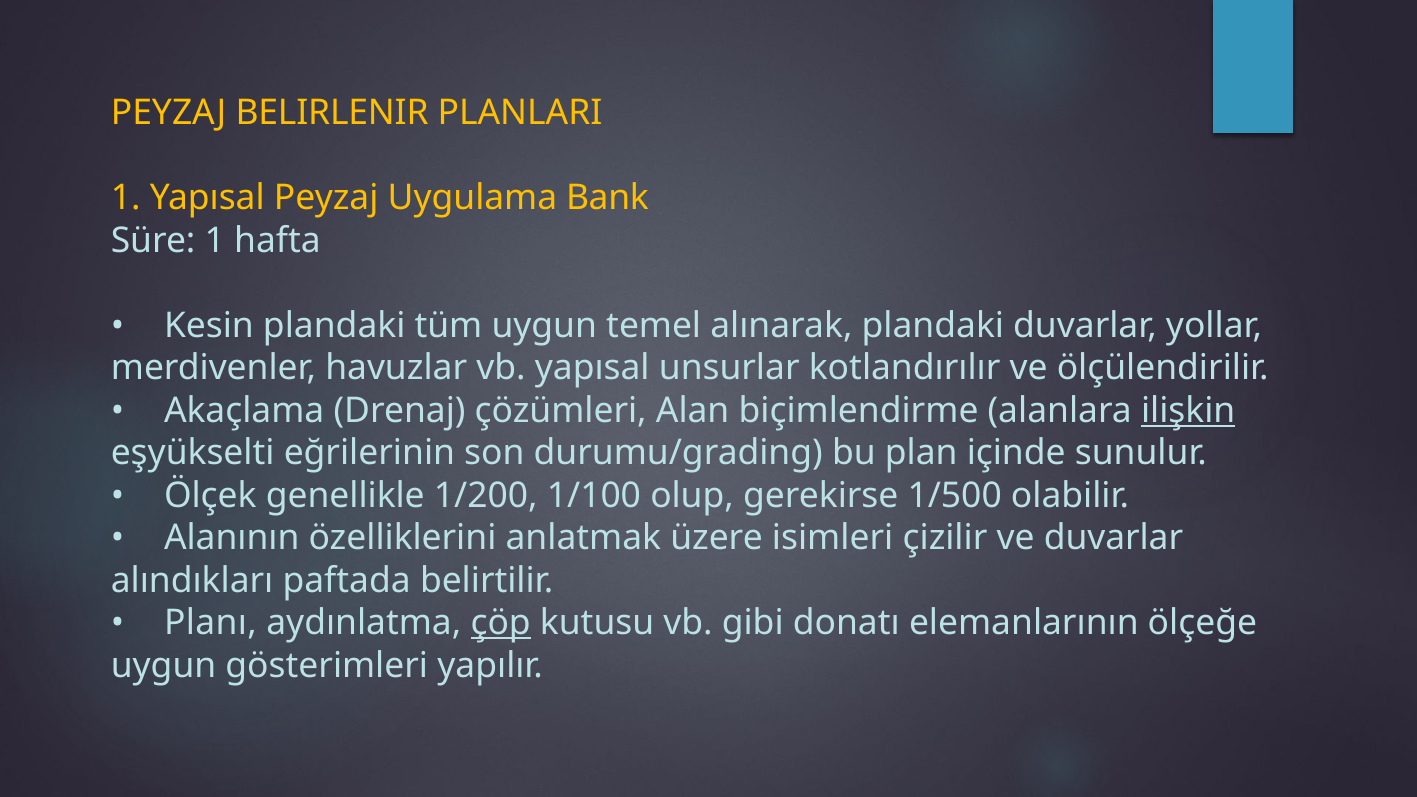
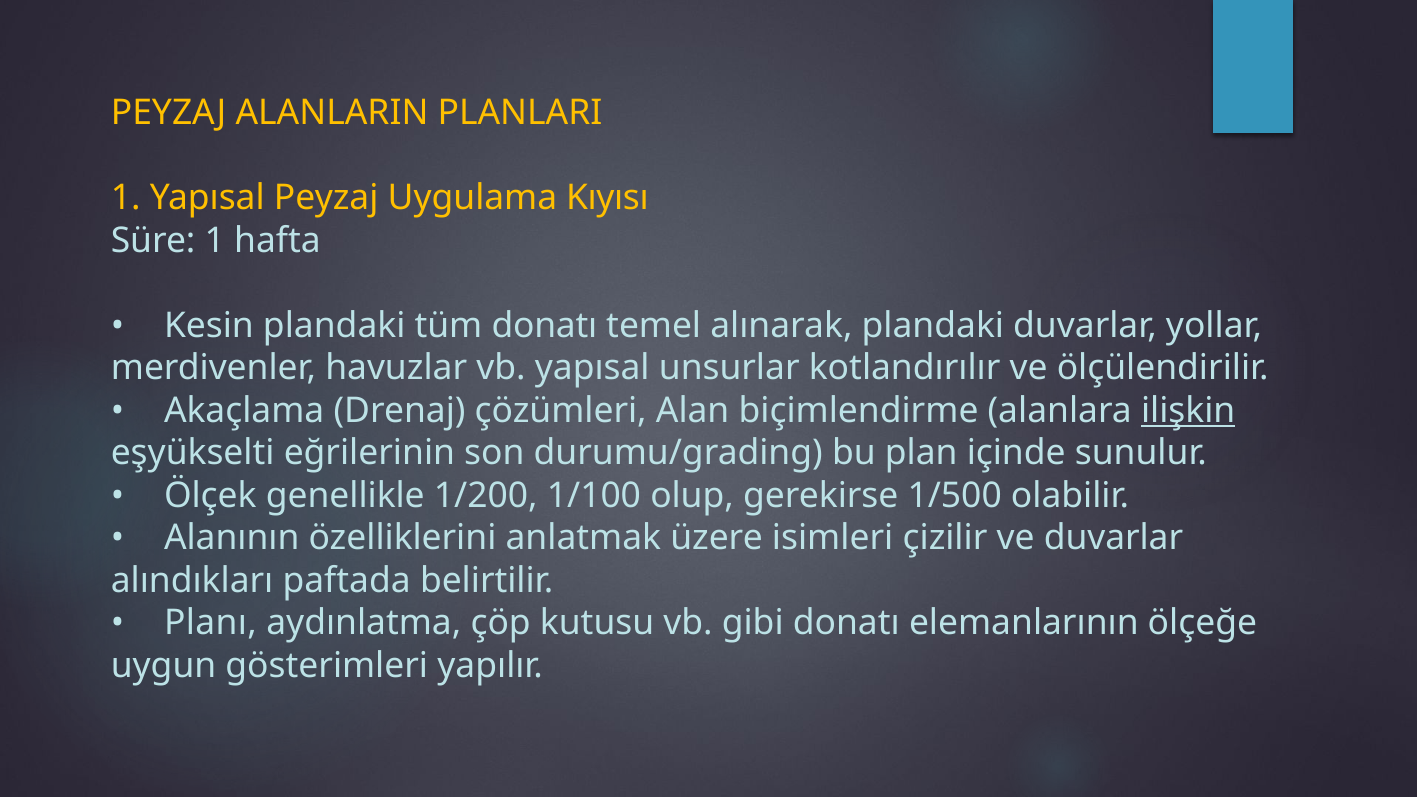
BELIRLENIR: BELIRLENIR -> ALANLARIN (332, 113)
Bank: Bank -> Kıyısı (607, 198)
tüm uygun: uygun -> donatı (544, 326)
çöp underline: present -> none (501, 623)
